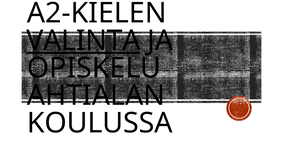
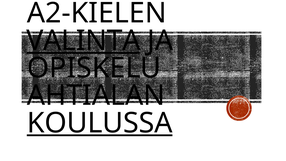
KOULUSSA underline: none -> present (100, 123)
